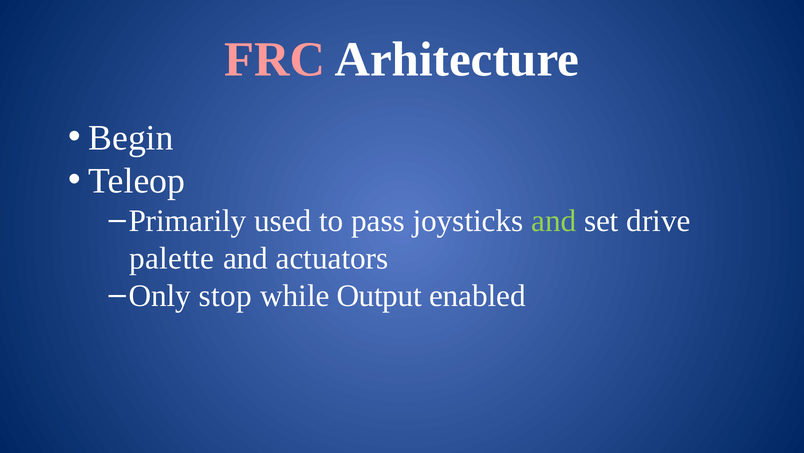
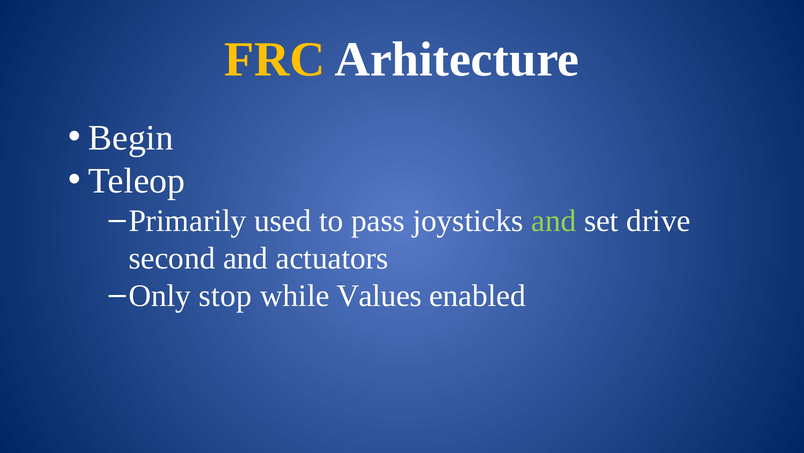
FRC colour: pink -> yellow (275, 59)
palette: palette -> second (172, 258)
Output: Output -> Values (379, 295)
